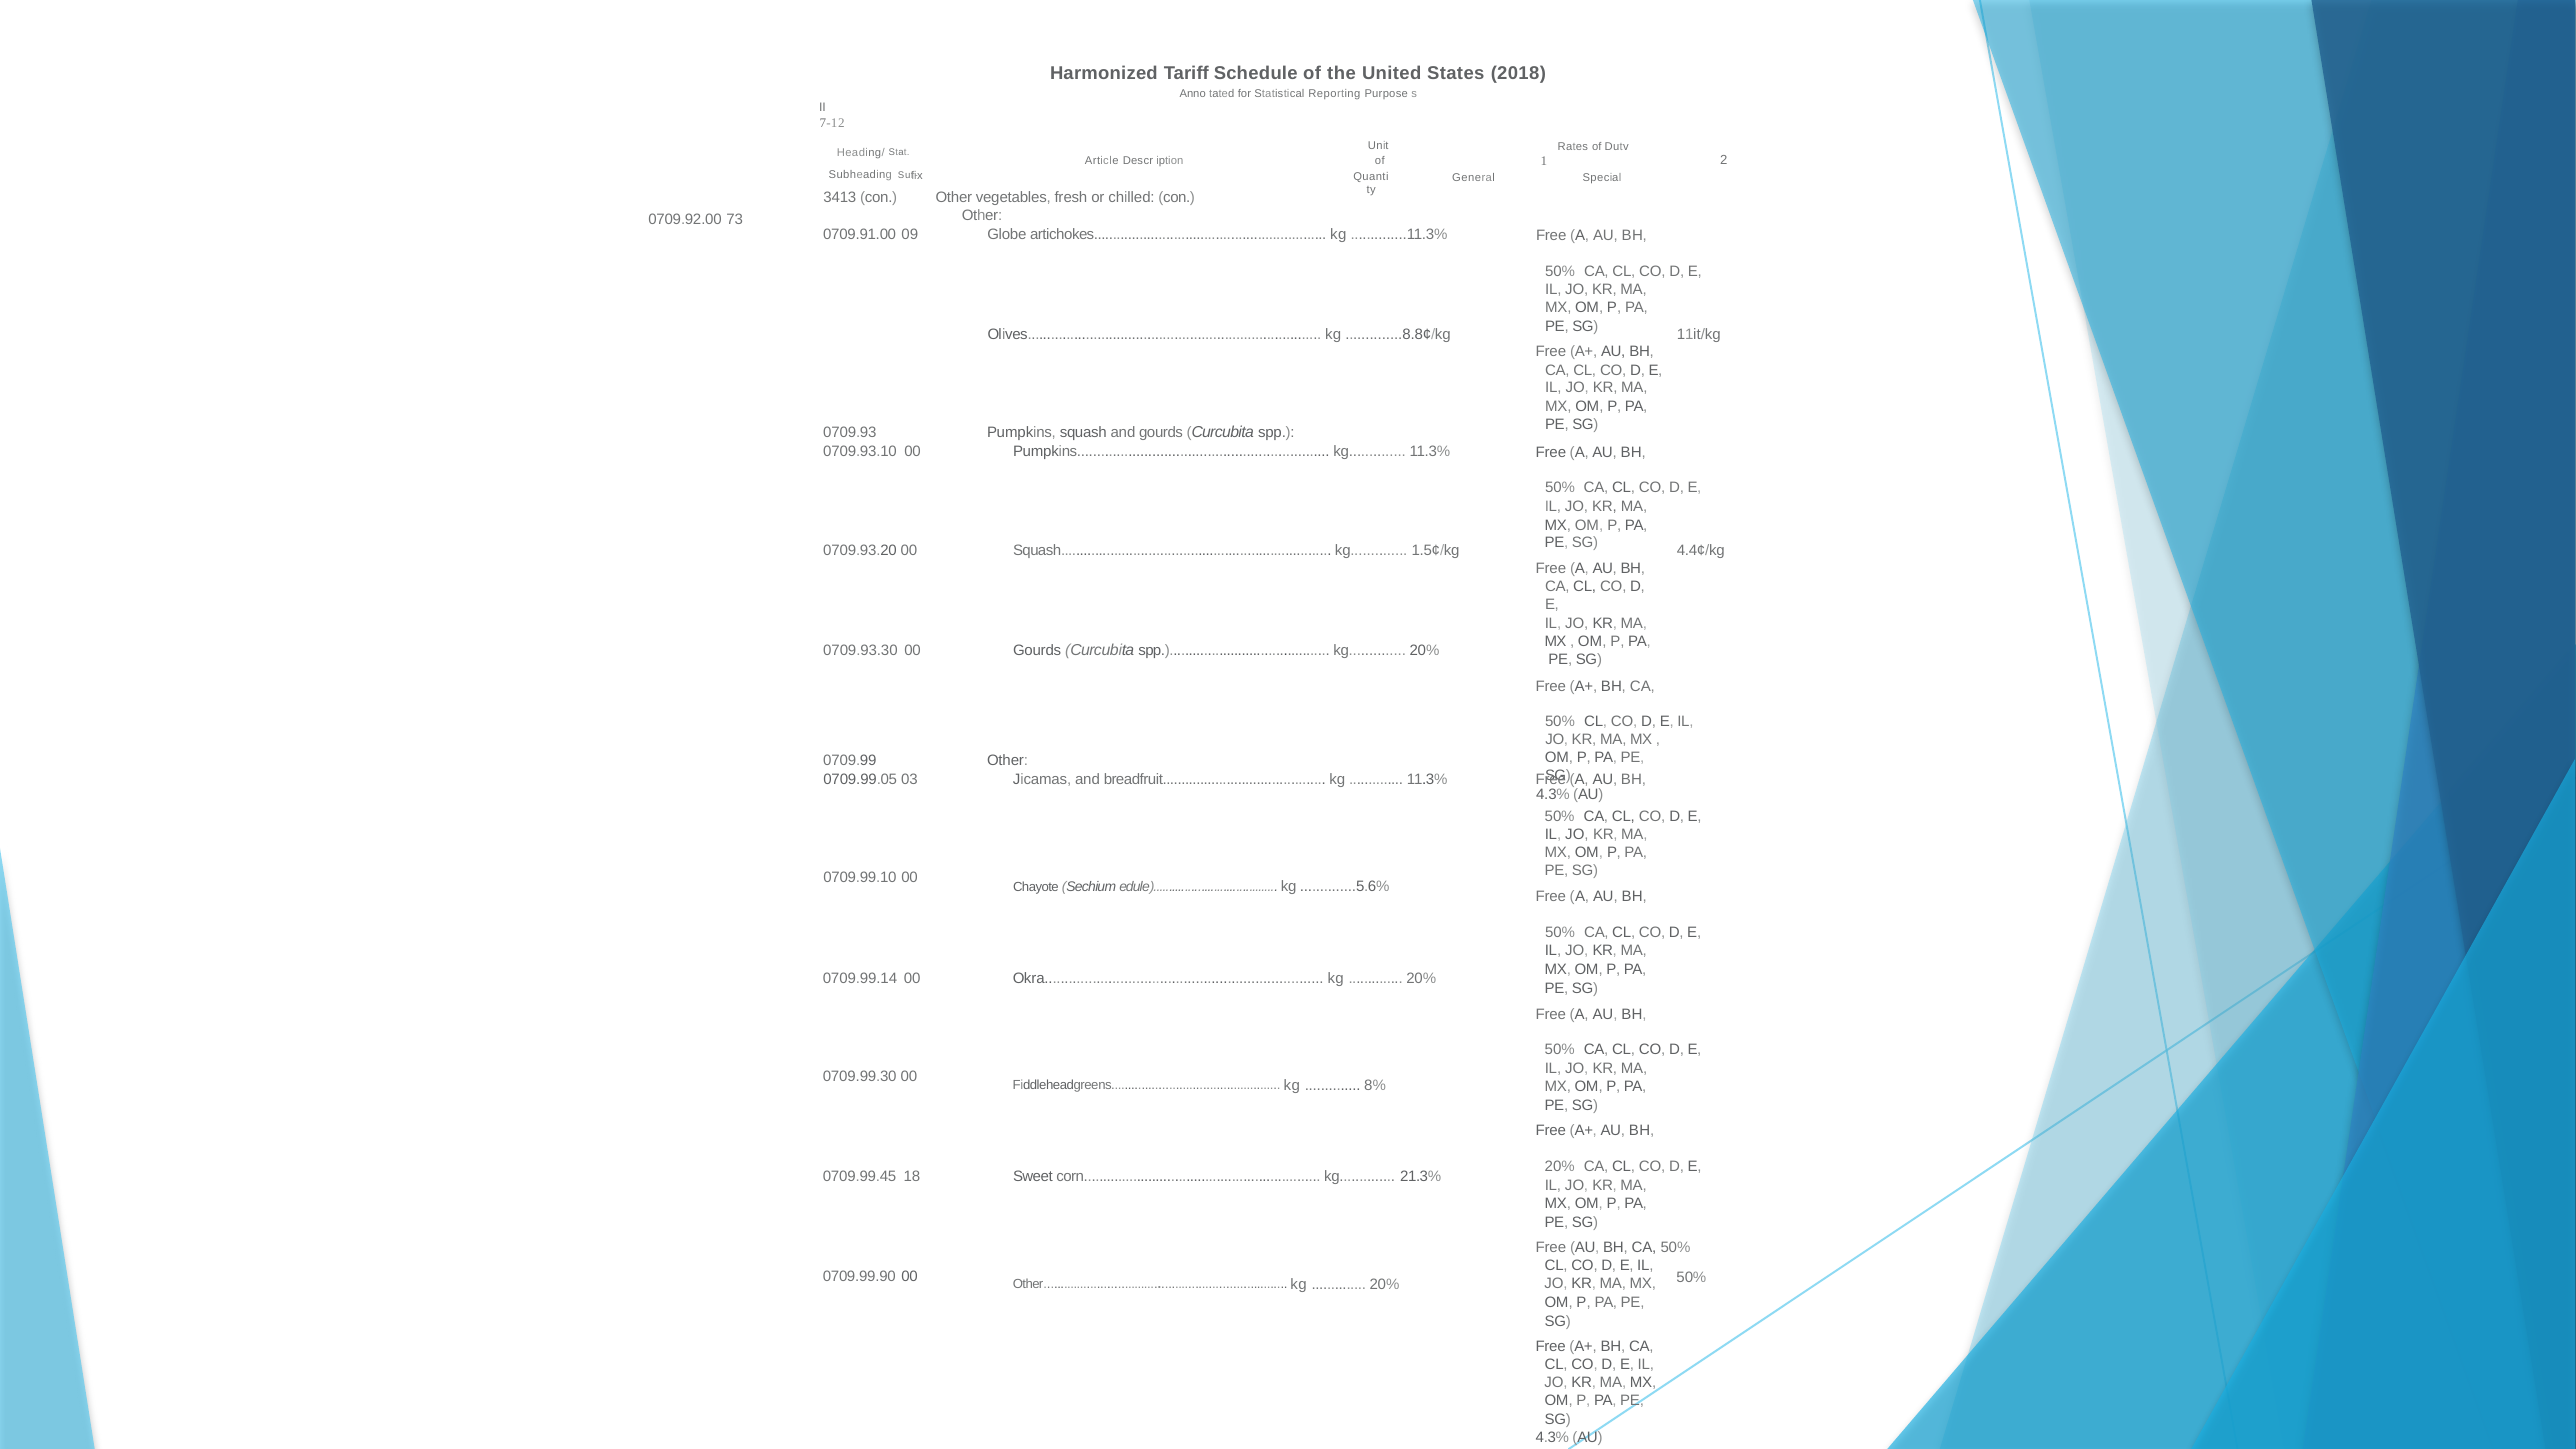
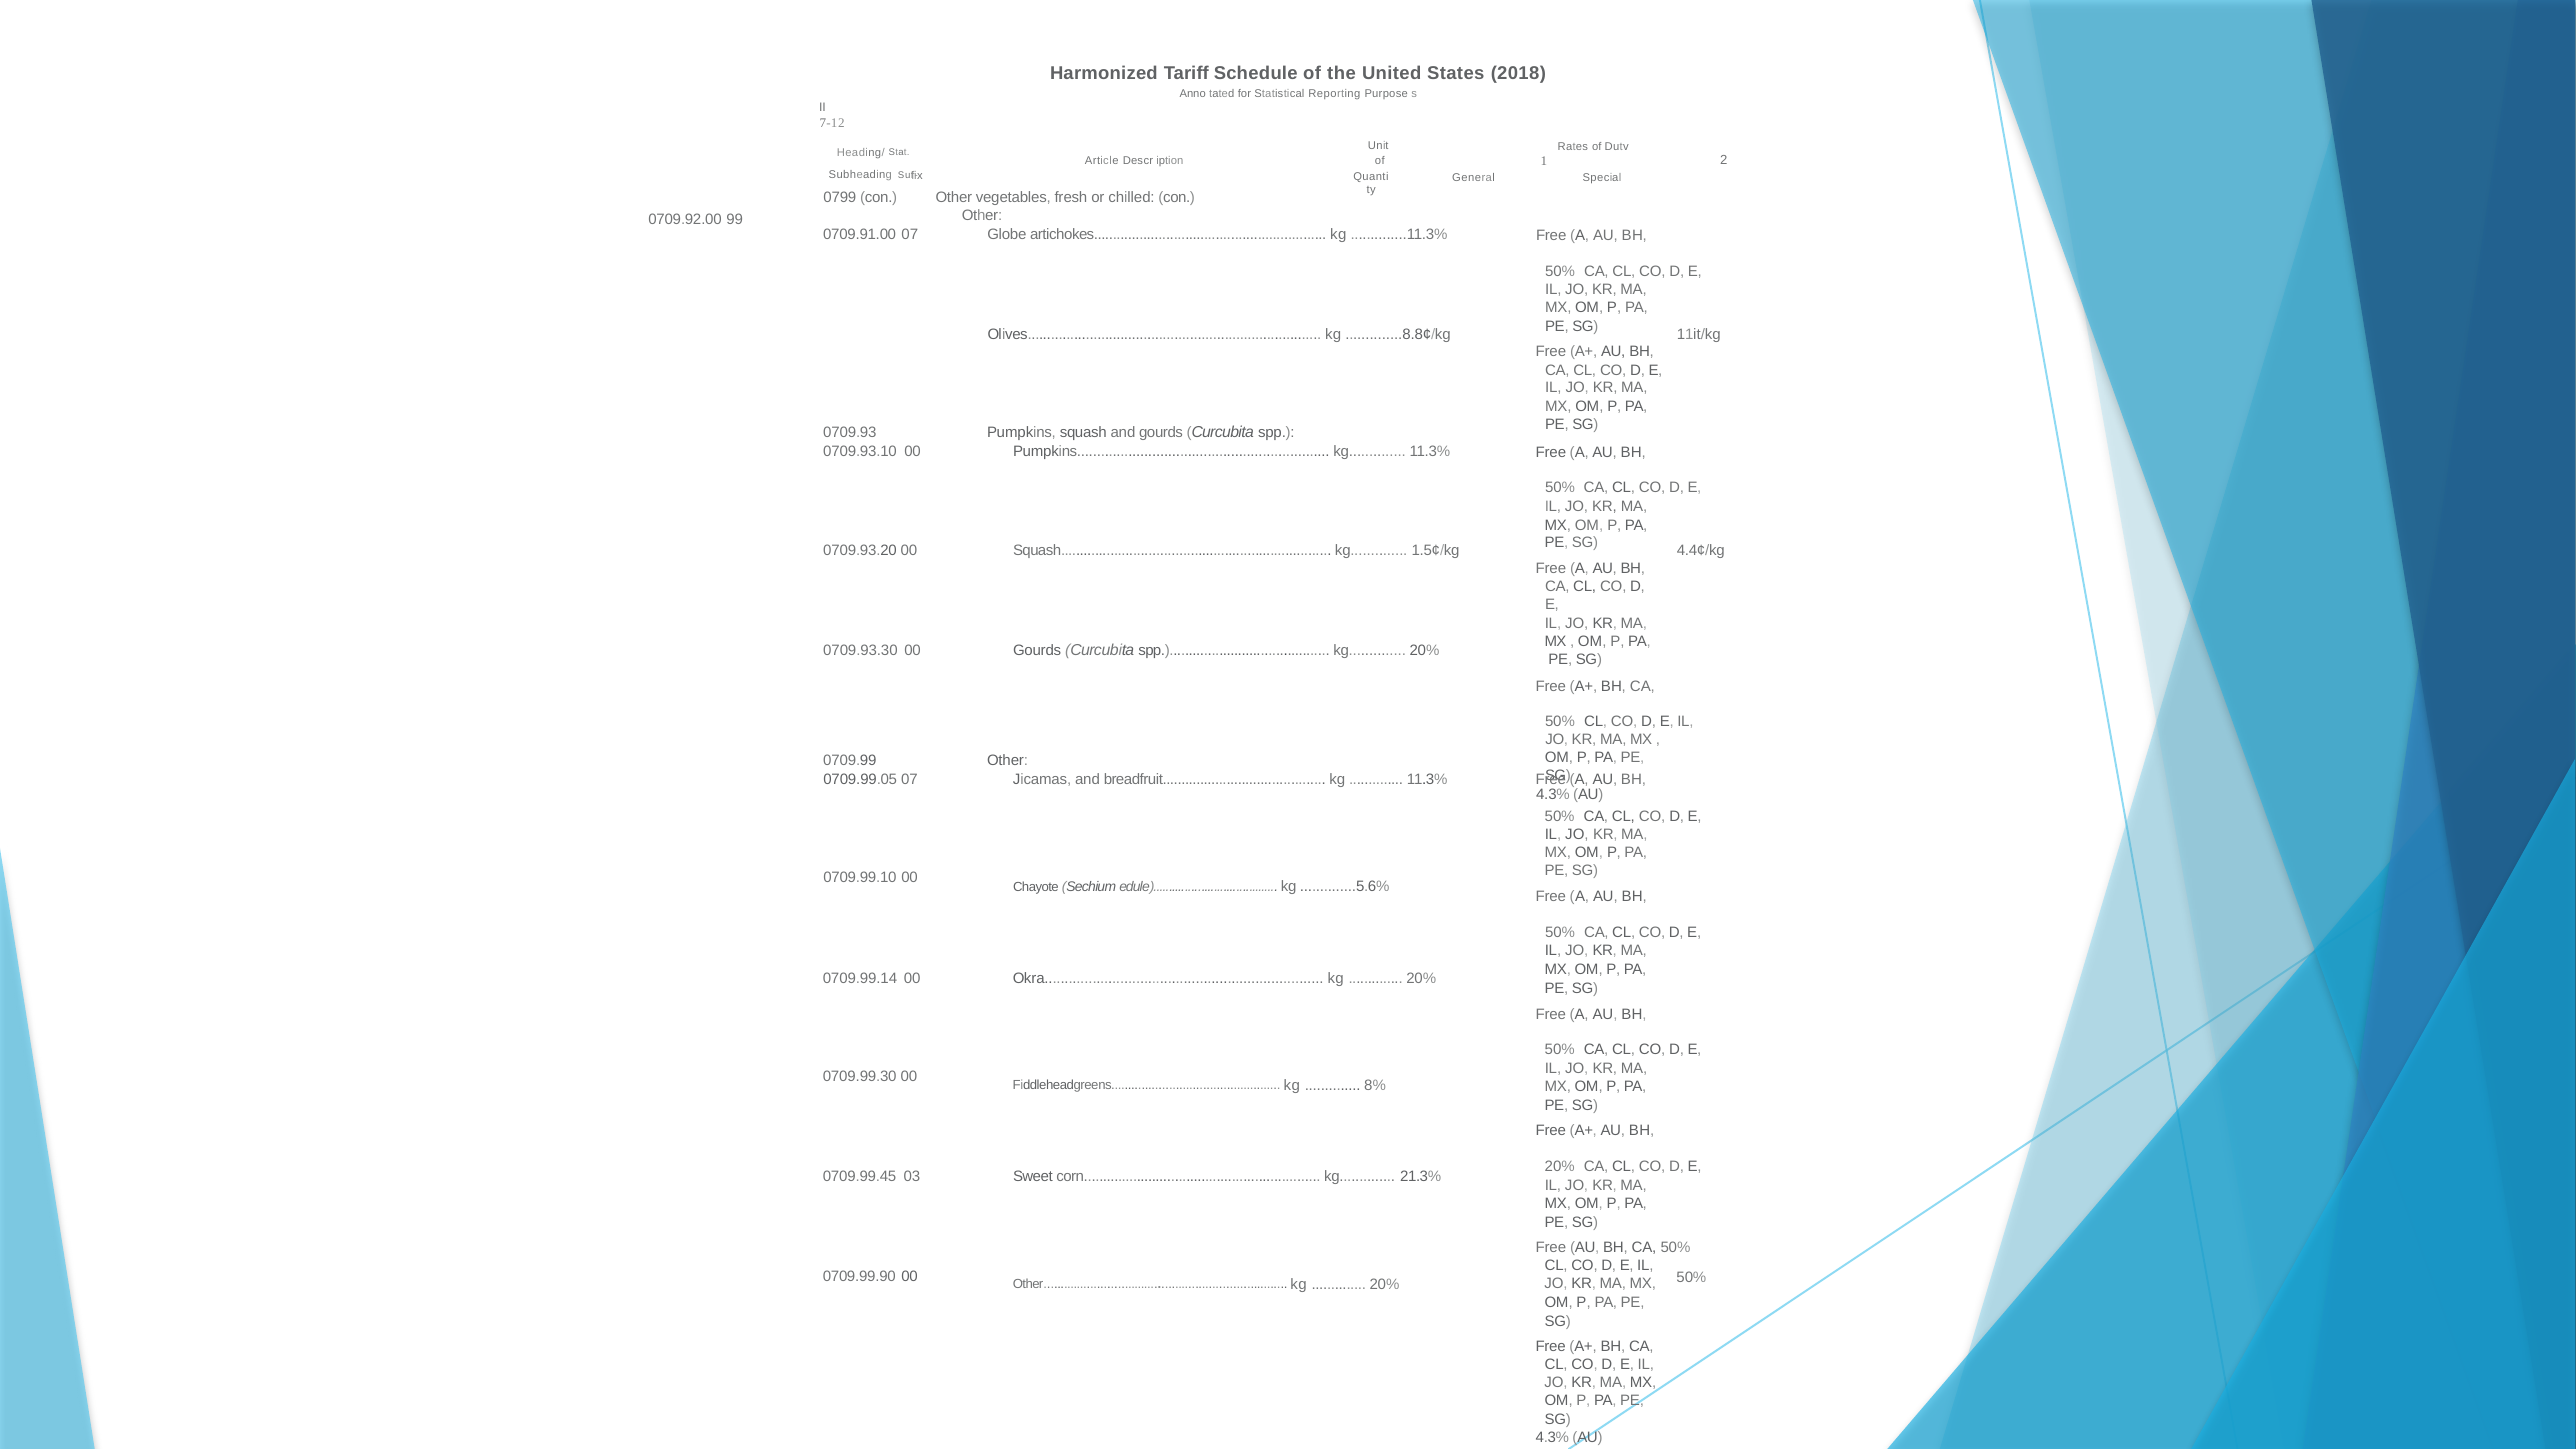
3413: 3413 -> 0799 (840, 198)
73: 73 -> 99 (735, 220)
0709.91.00 09: 09 -> 07 (910, 235)
0709.99.05 03: 03 -> 07 (909, 779)
18: 18 -> 03 (912, 1176)
